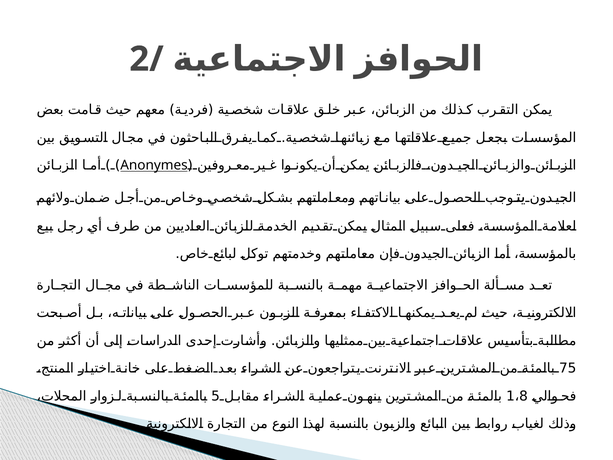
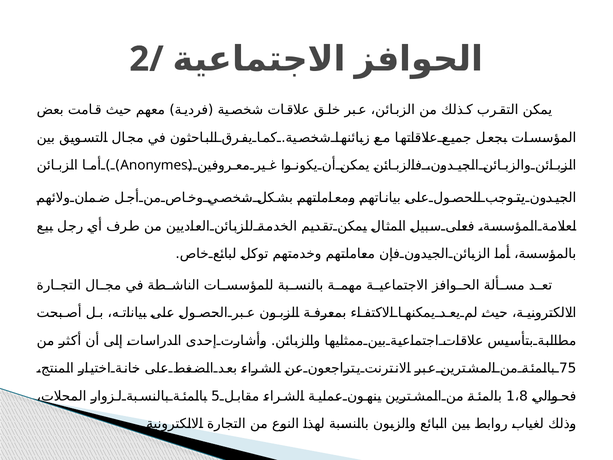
Anonymes underline: present -> none (154, 165)
